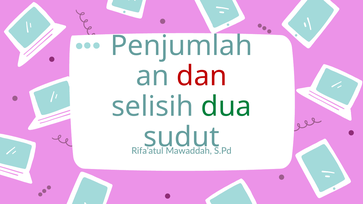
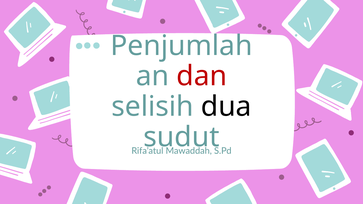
dua colour: green -> black (226, 107)
